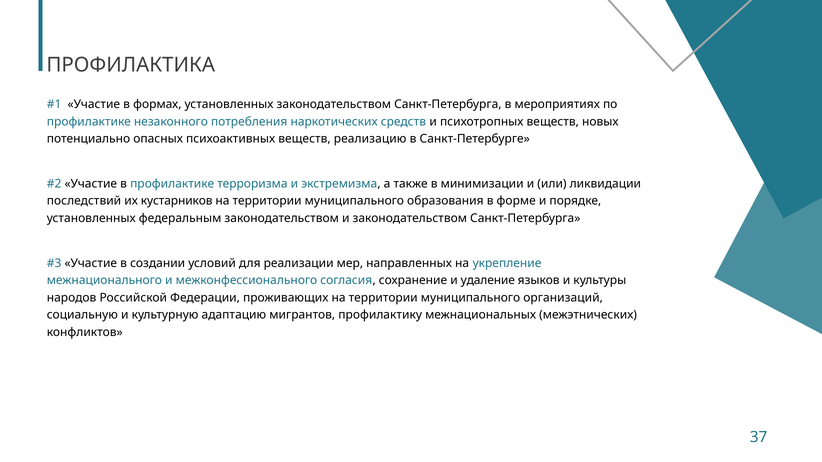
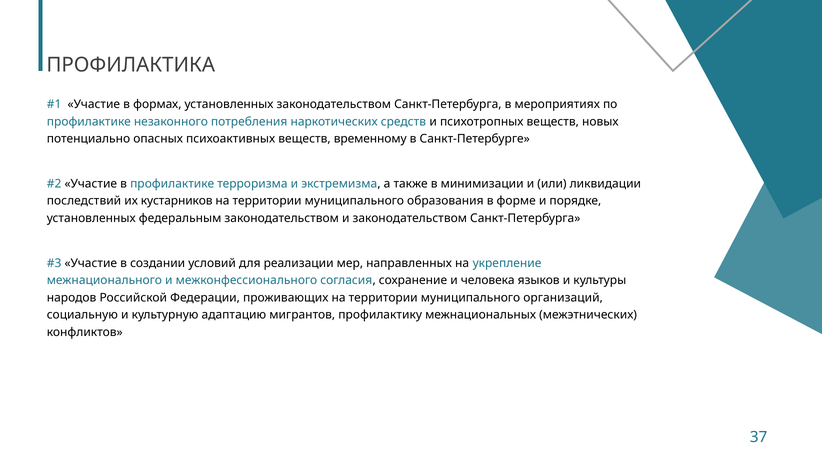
реализацию: реализацию -> временному (370, 139)
удаление: удаление -> человека (488, 281)
